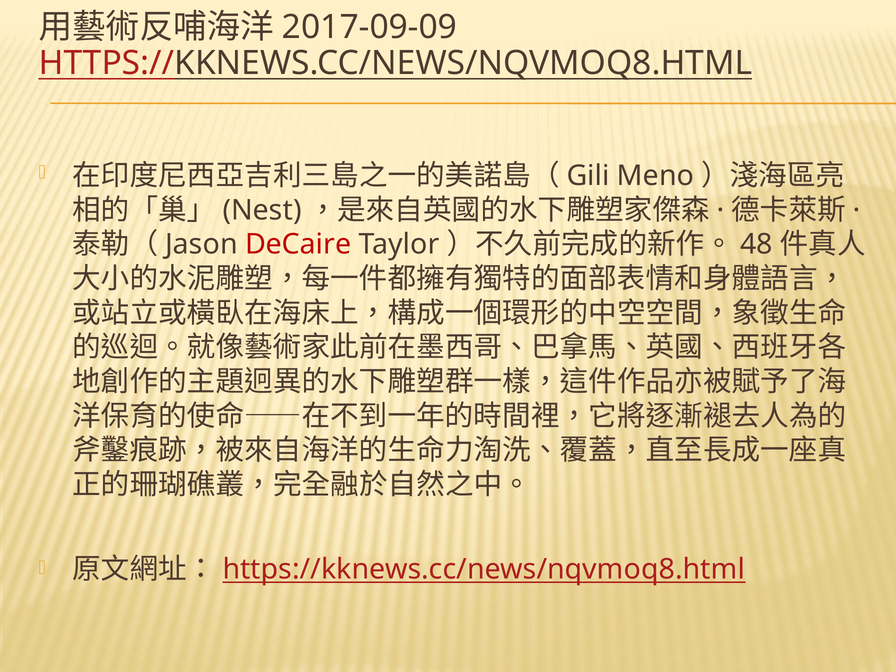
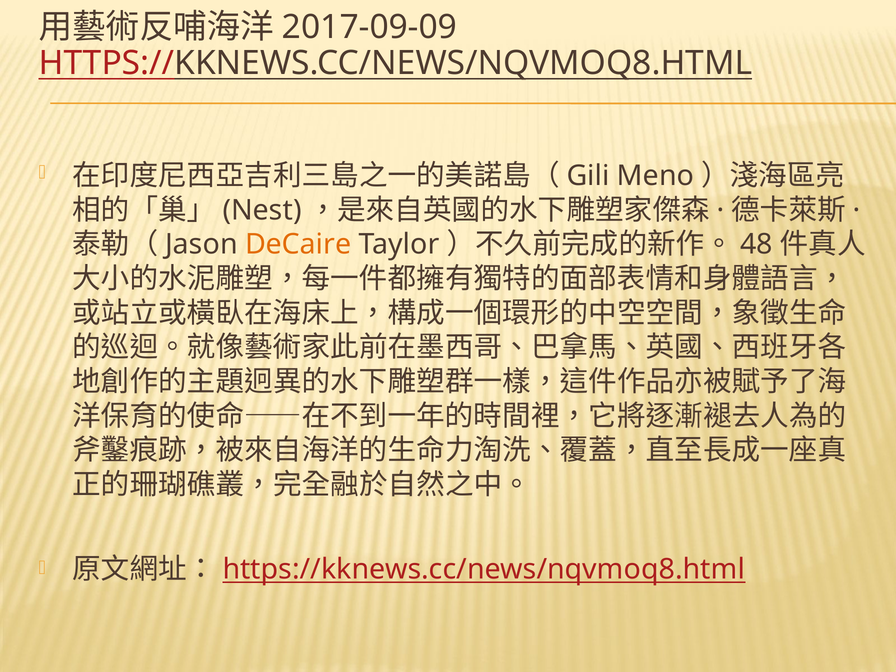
DeCaire colour: red -> orange (298, 245)
